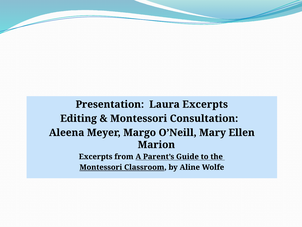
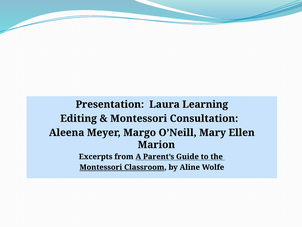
Laura Excerpts: Excerpts -> Learning (205, 104)
